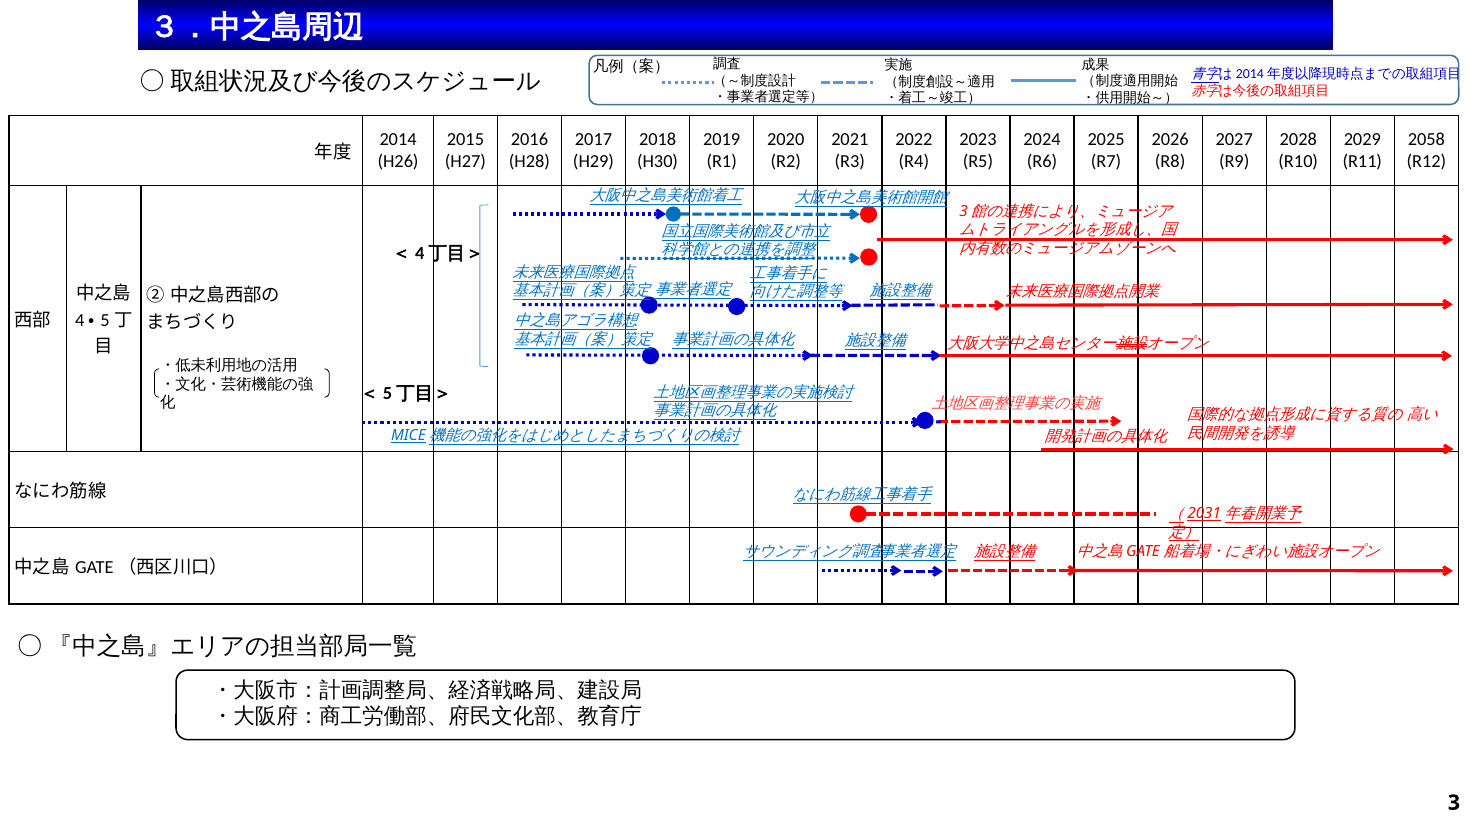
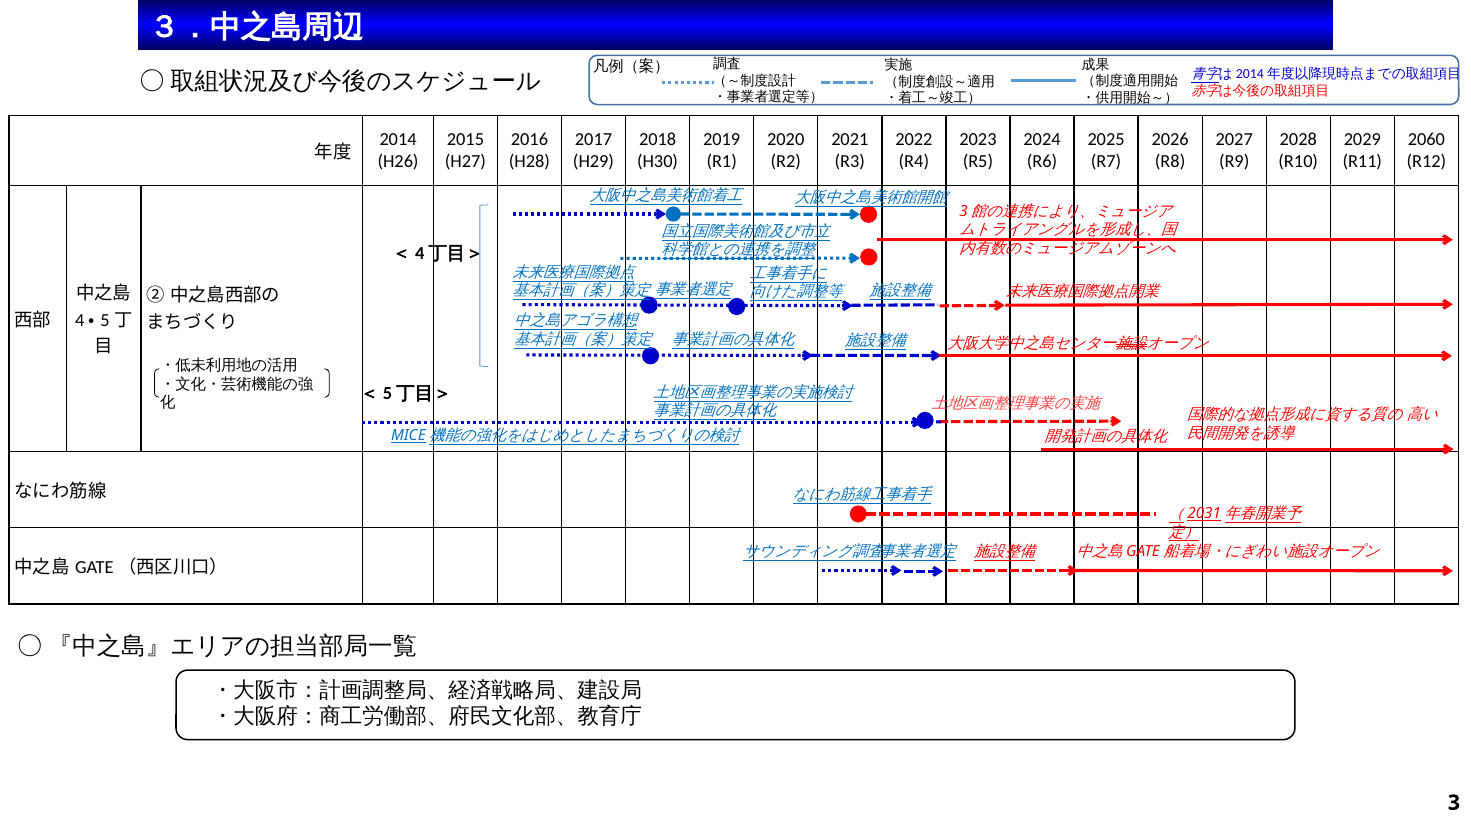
2058: 2058 -> 2060 (1426, 140)
